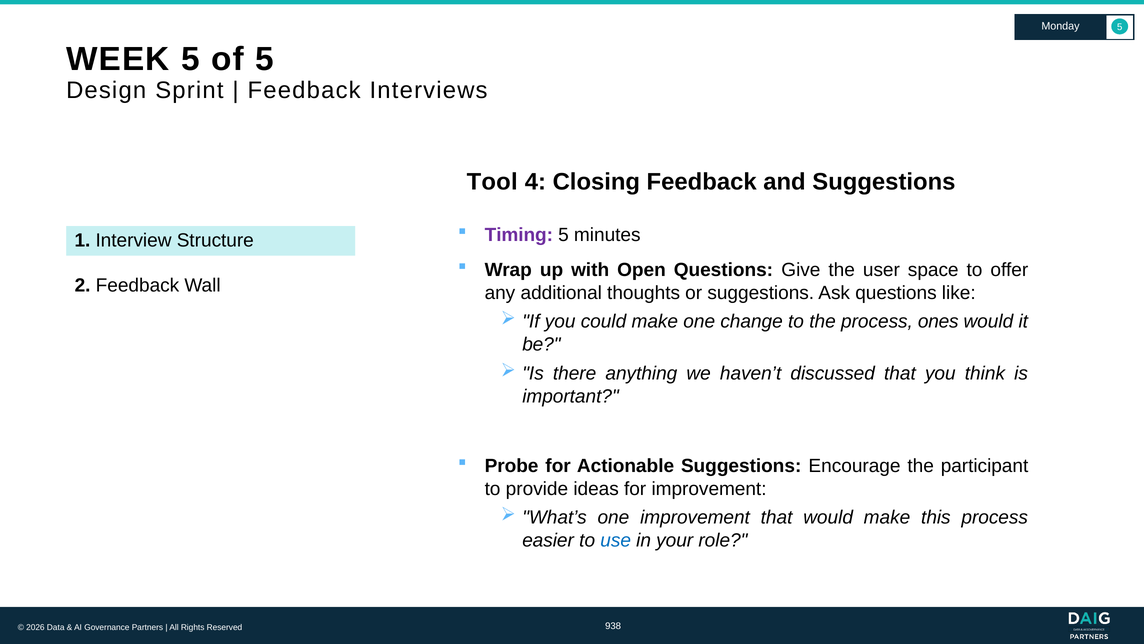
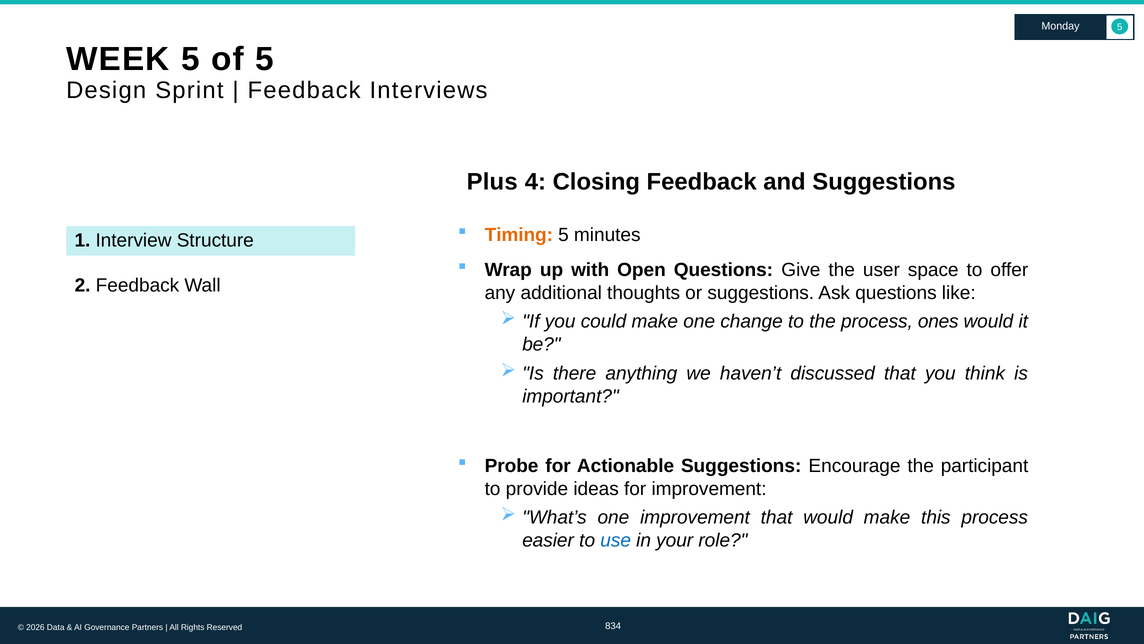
Tool: Tool -> Plus (492, 182)
Timing colour: purple -> orange (519, 235)
938: 938 -> 834 (613, 626)
